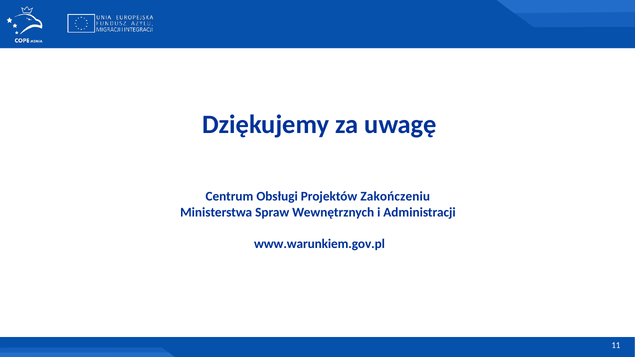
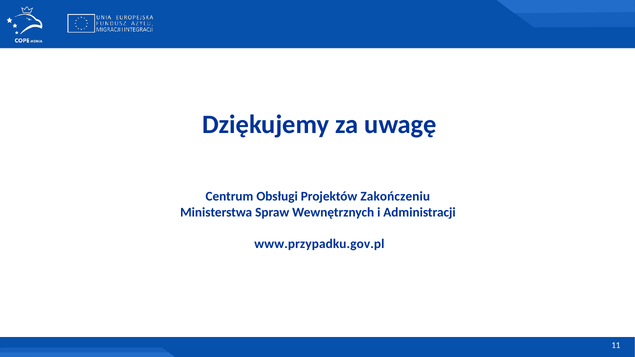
www.warunkiem.gov.pl: www.warunkiem.gov.pl -> www.przypadku.gov.pl (319, 244)
